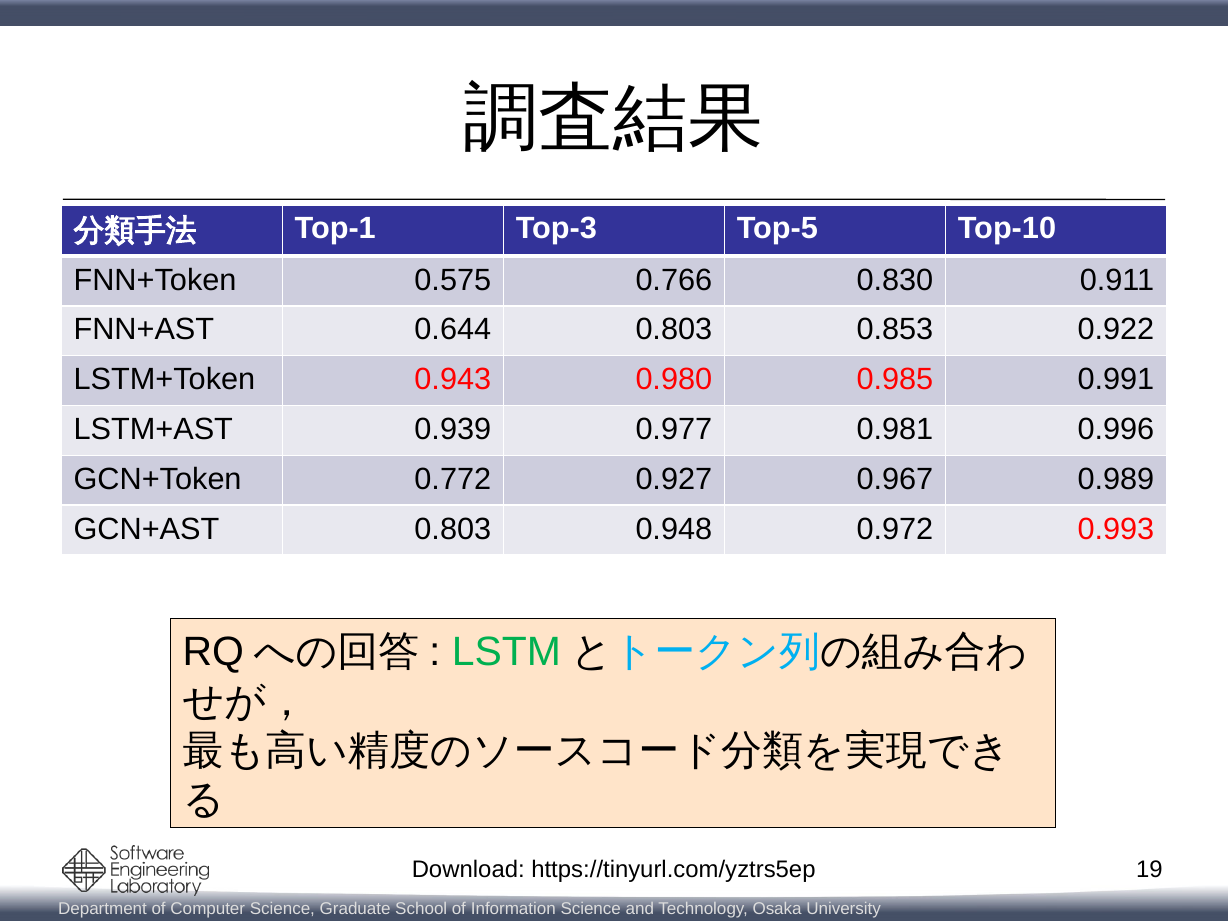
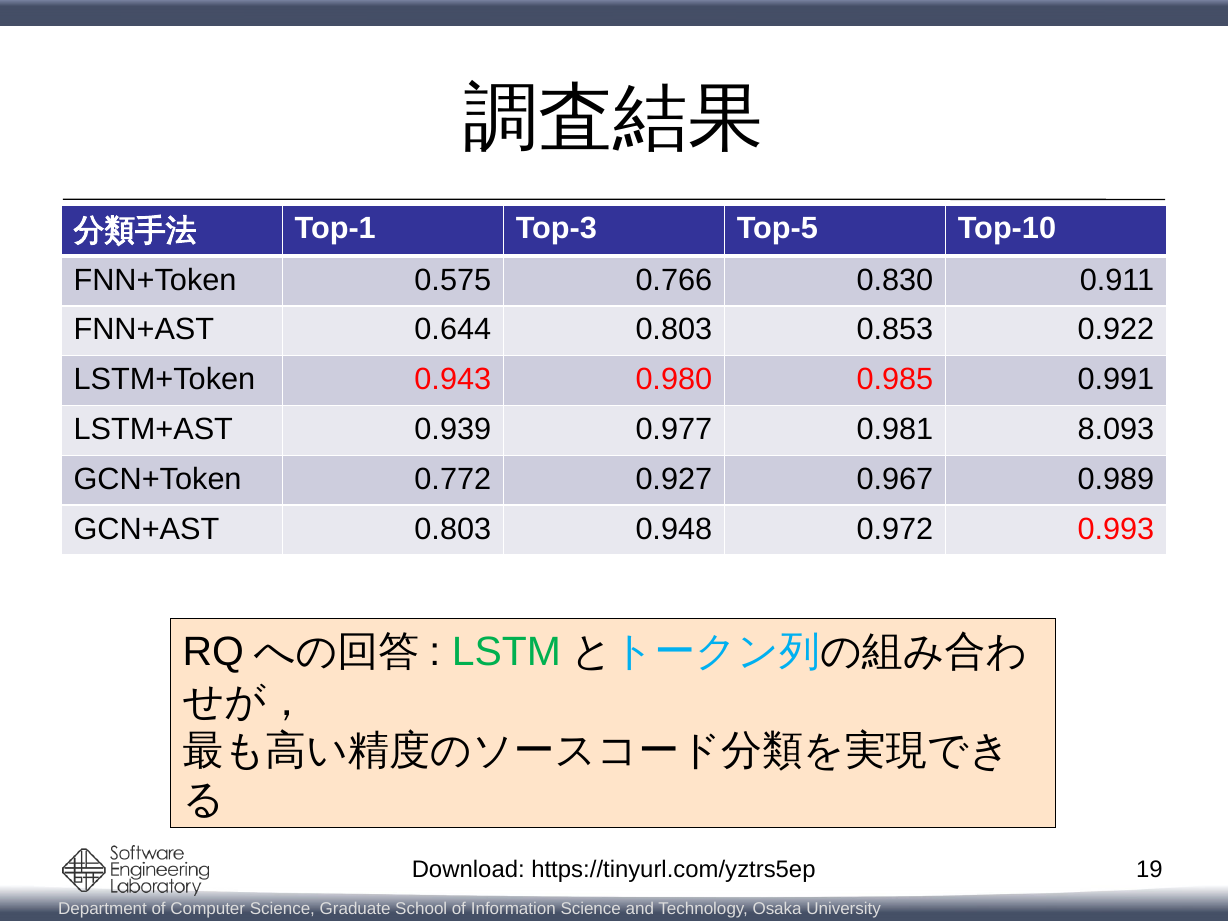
0.996: 0.996 -> 8.093 (1116, 429)
